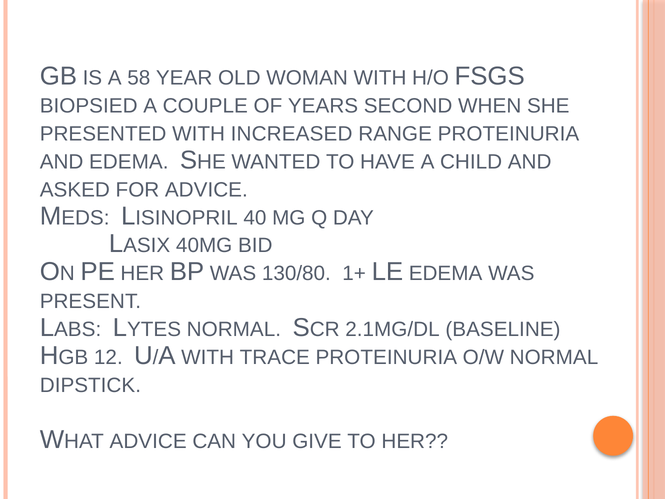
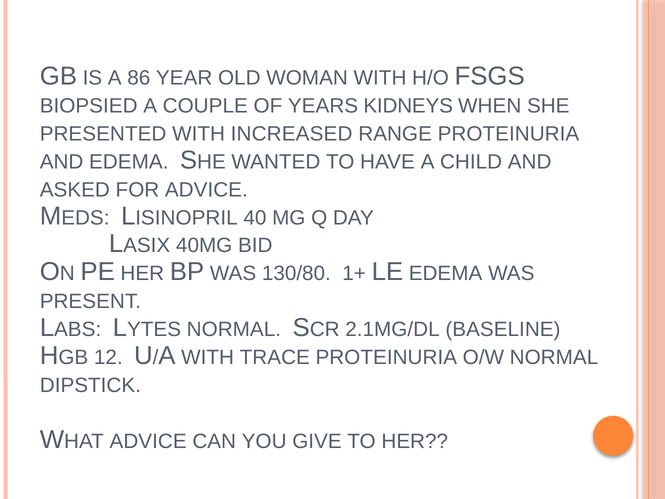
58: 58 -> 86 (139, 78)
SECOND: SECOND -> KIDNEYS (408, 106)
